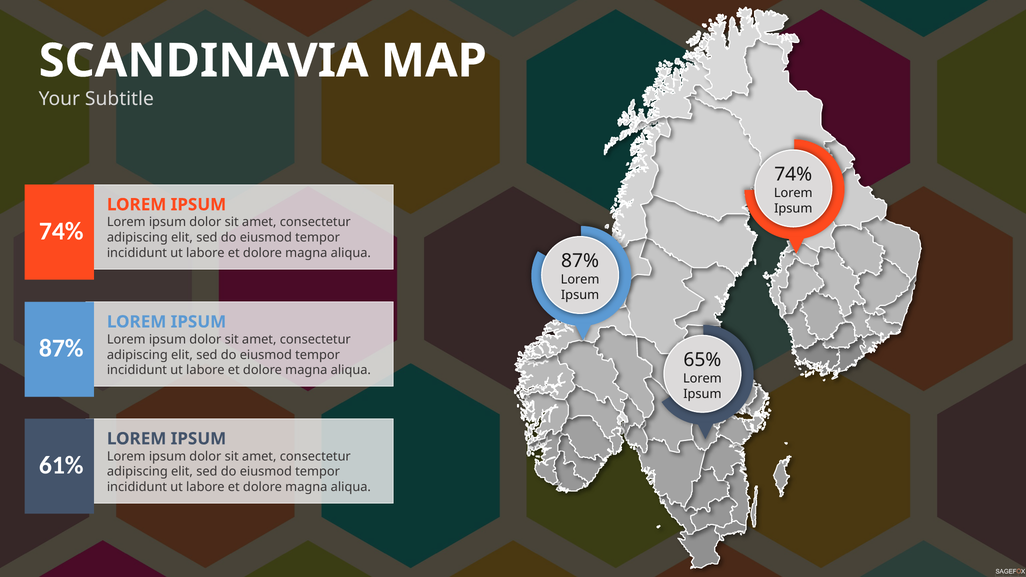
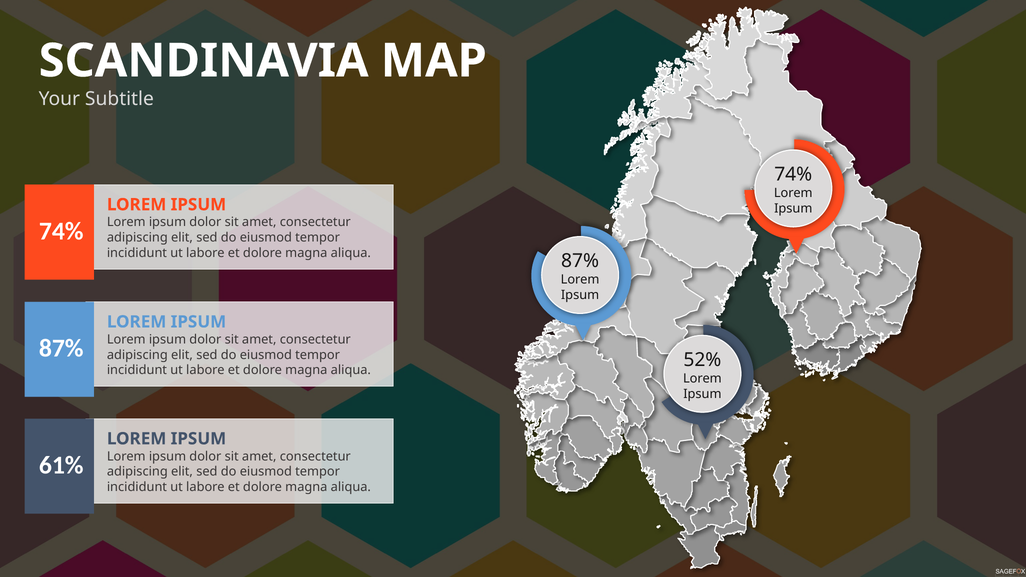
65%: 65% -> 52% (702, 360)
